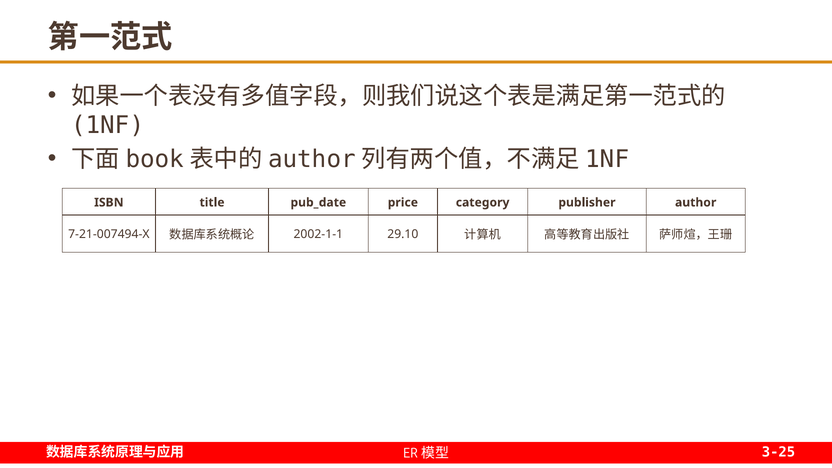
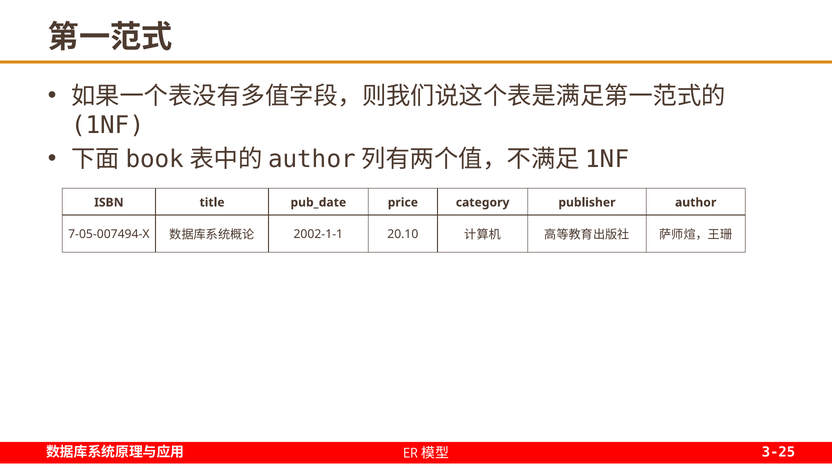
7-21-007494-X: 7-21-007494-X -> 7-05-007494-X (109, 234)
29.10: 29.10 -> 20.10 (403, 234)
